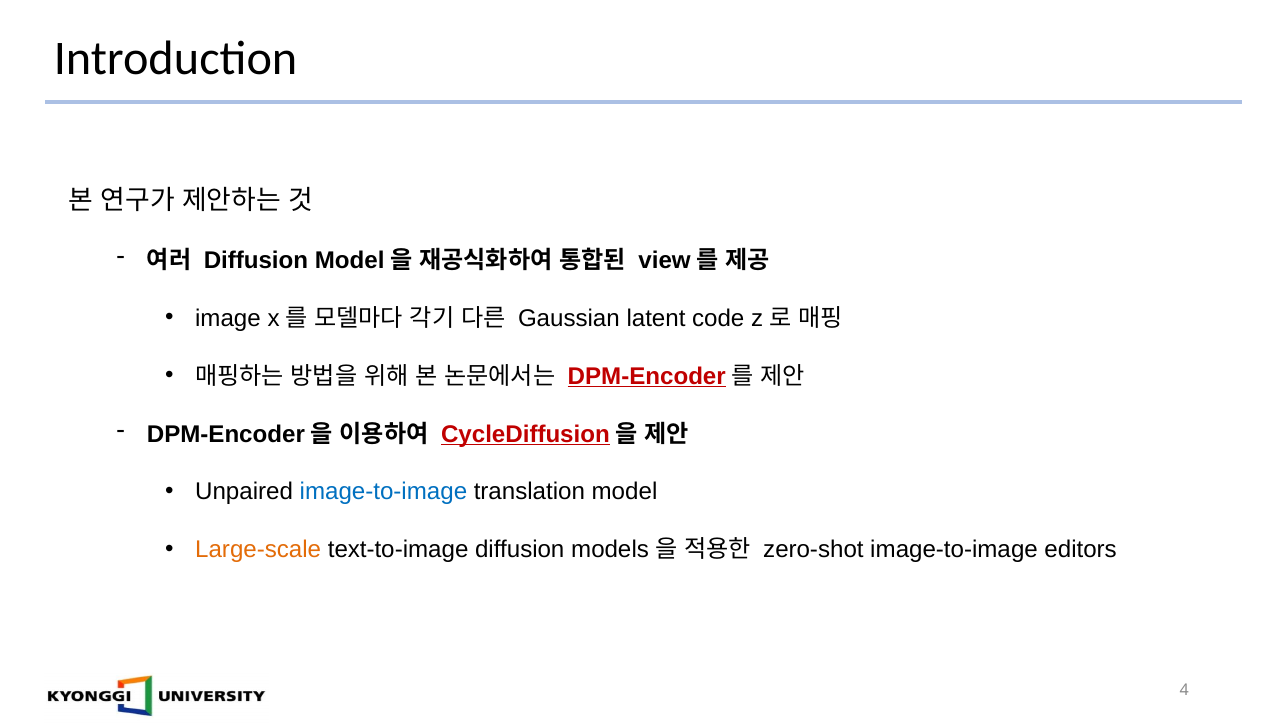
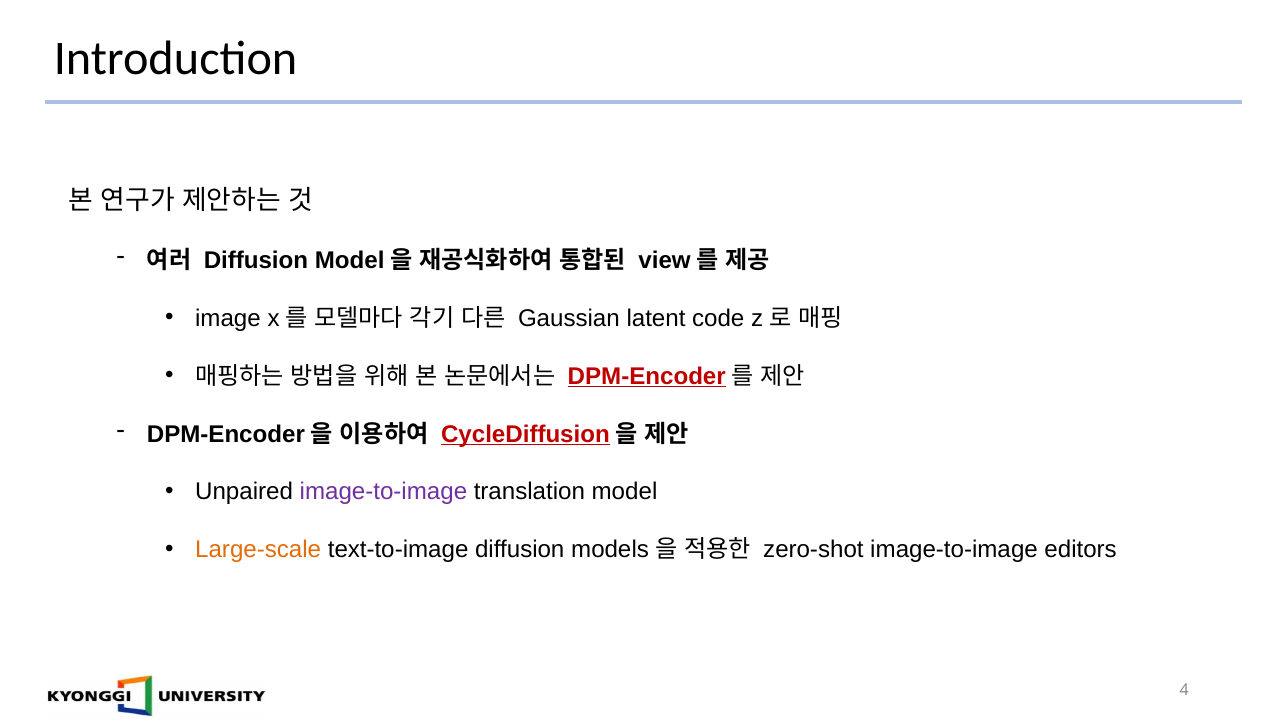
image-to-image colour: blue -> purple (383, 492)
